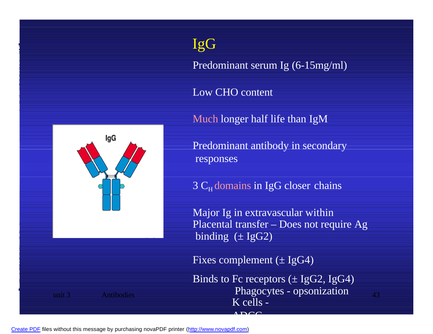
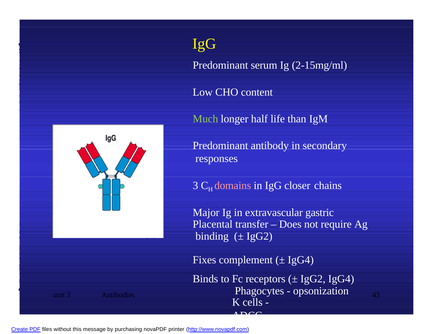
6-15mg/ml: 6-15mg/ml -> 2-15mg/ml (319, 65)
Much colour: pink -> light green (205, 119)
within: within -> gastric (320, 213)
